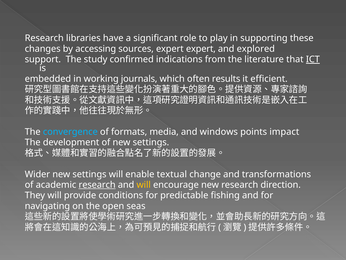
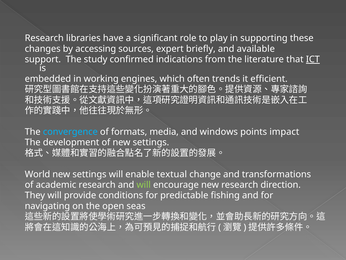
expert expert: expert -> briefly (201, 49)
explored: explored -> available (256, 49)
journals: journals -> engines (139, 79)
results: results -> trends (226, 79)
Wider: Wider -> World (37, 174)
research underline: present -> none (97, 184)
will colour: yellow -> light green (144, 184)
